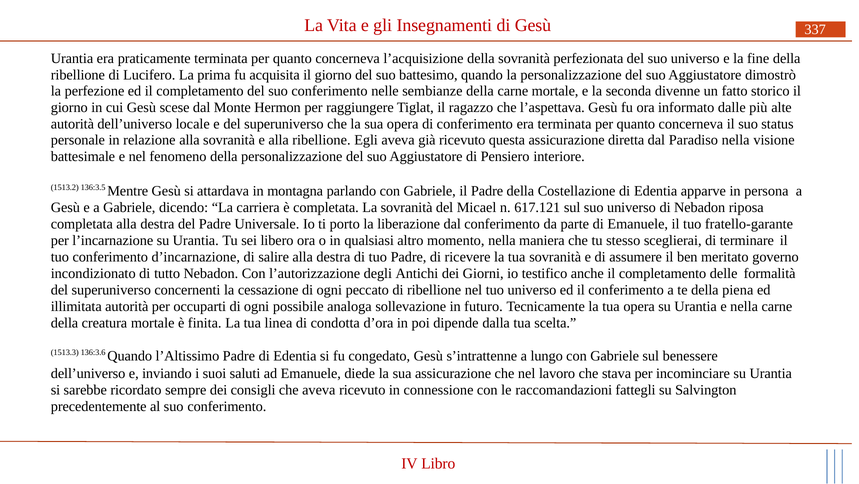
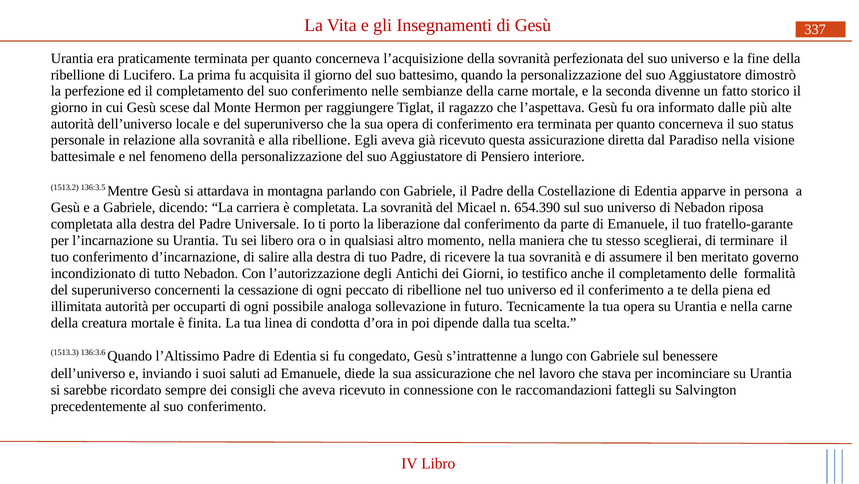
617.121: 617.121 -> 654.390 (537, 208)
